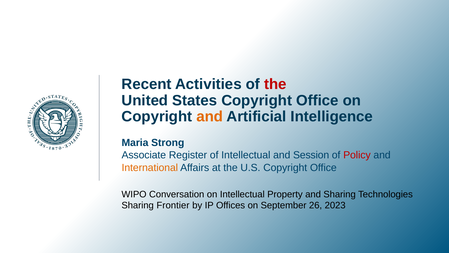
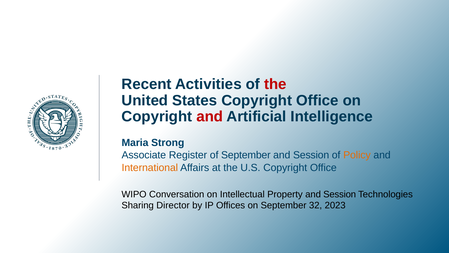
and colour: orange -> red (210, 116)
of Intellectual: Intellectual -> September (246, 155)
Policy colour: red -> orange (357, 155)
Property and Sharing: Sharing -> Session (340, 194)
Frontier: Frontier -> Director (173, 205)
26: 26 -> 32 (316, 205)
